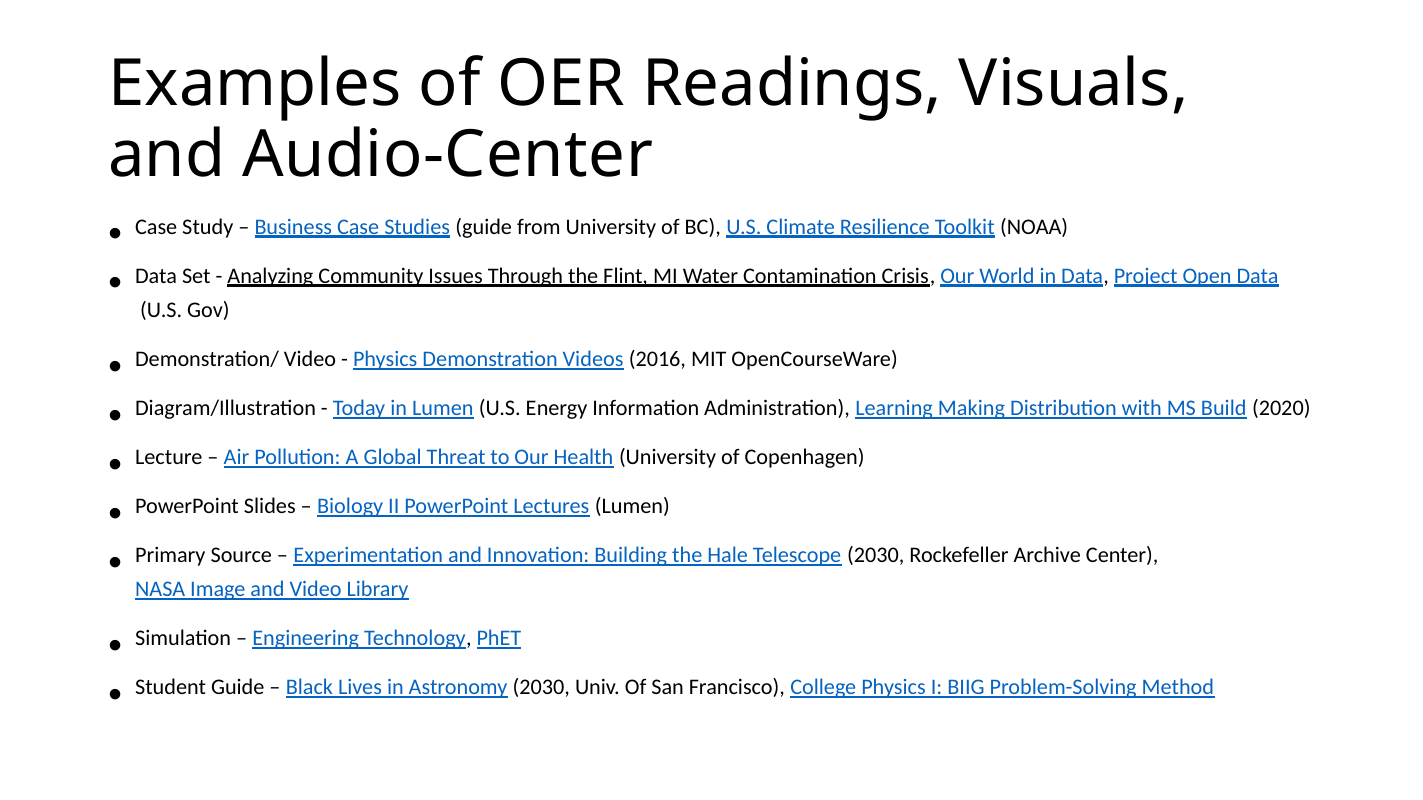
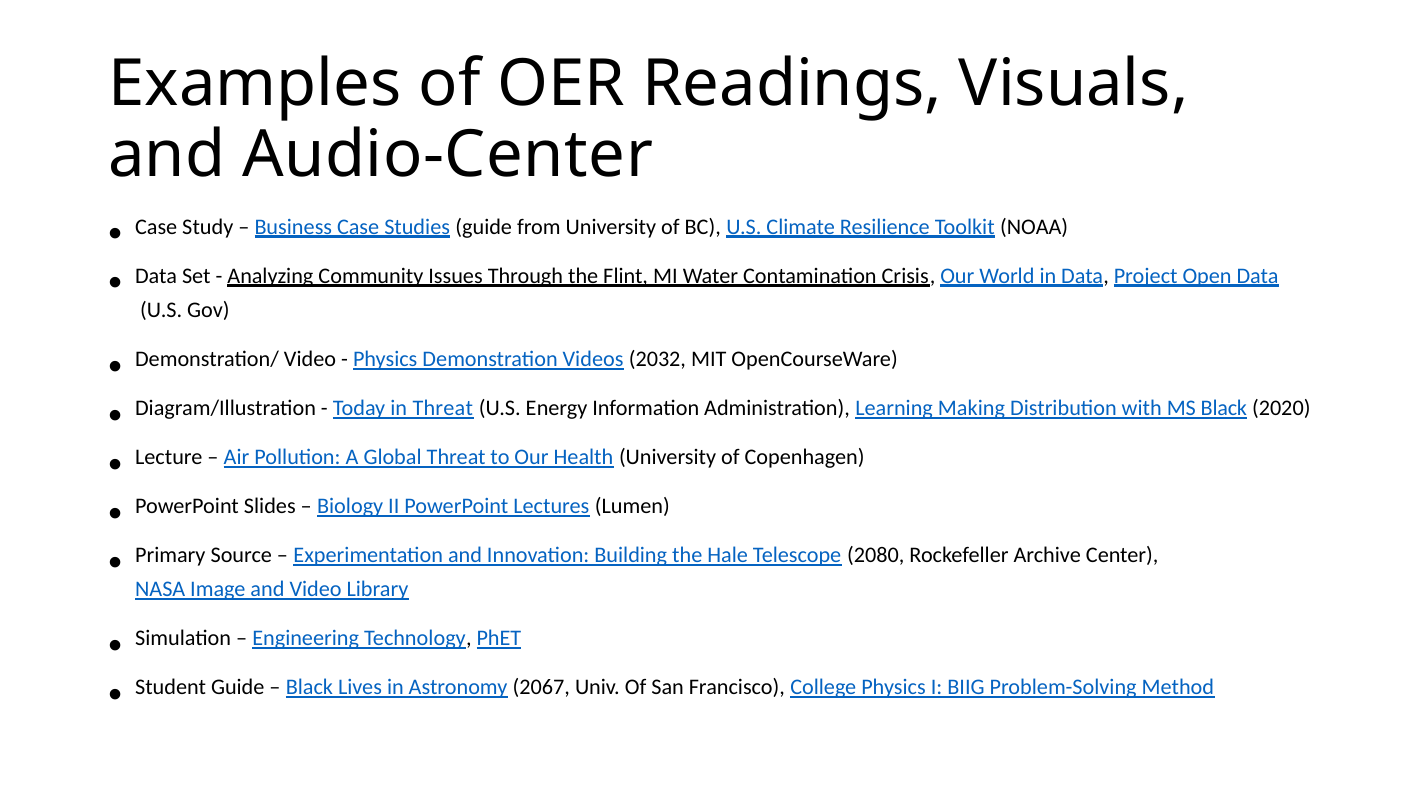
2016: 2016 -> 2032 (657, 359)
in Lumen: Lumen -> Threat (443, 408)
MS Build: Build -> Black (1224, 408)
Telescope 2030: 2030 -> 2080 (876, 555)
Astronomy 2030: 2030 -> 2067 (541, 688)
